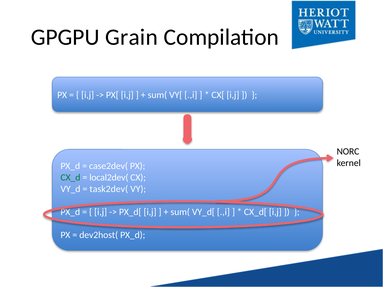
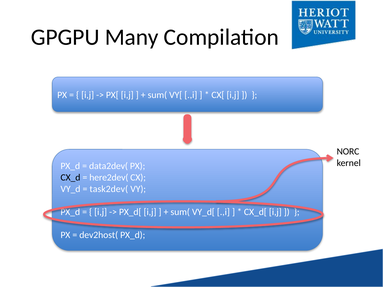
Grain: Grain -> Many (132, 37)
case2dev(: case2dev( -> data2dev( (109, 166)
CX_d colour: green -> black (70, 178)
local2dev(: local2dev( -> here2dev( (109, 178)
